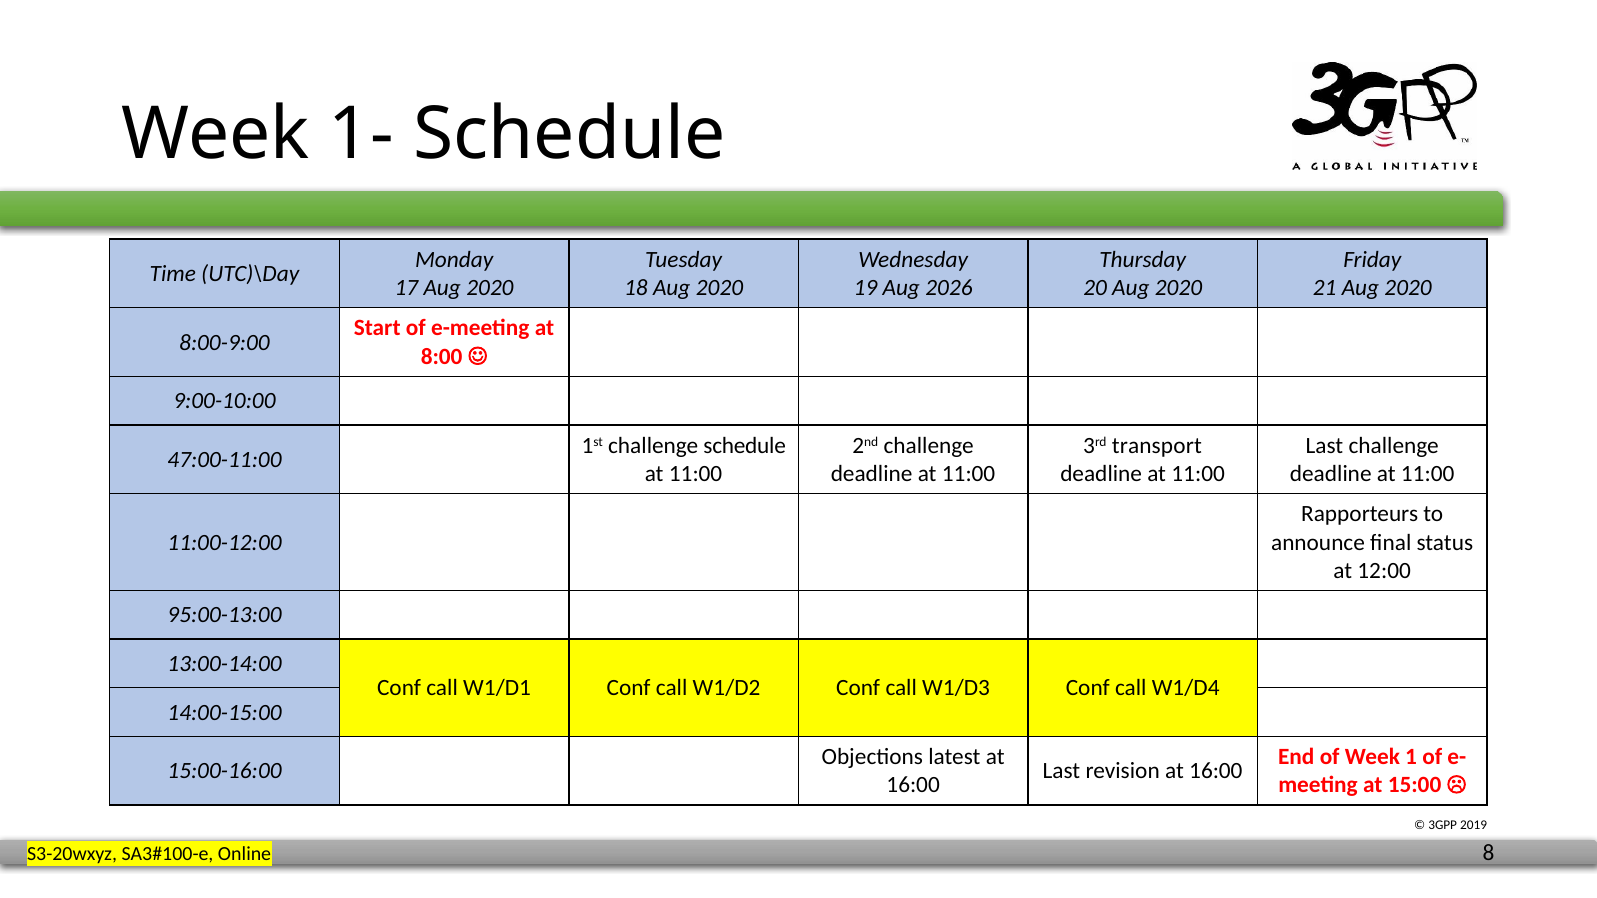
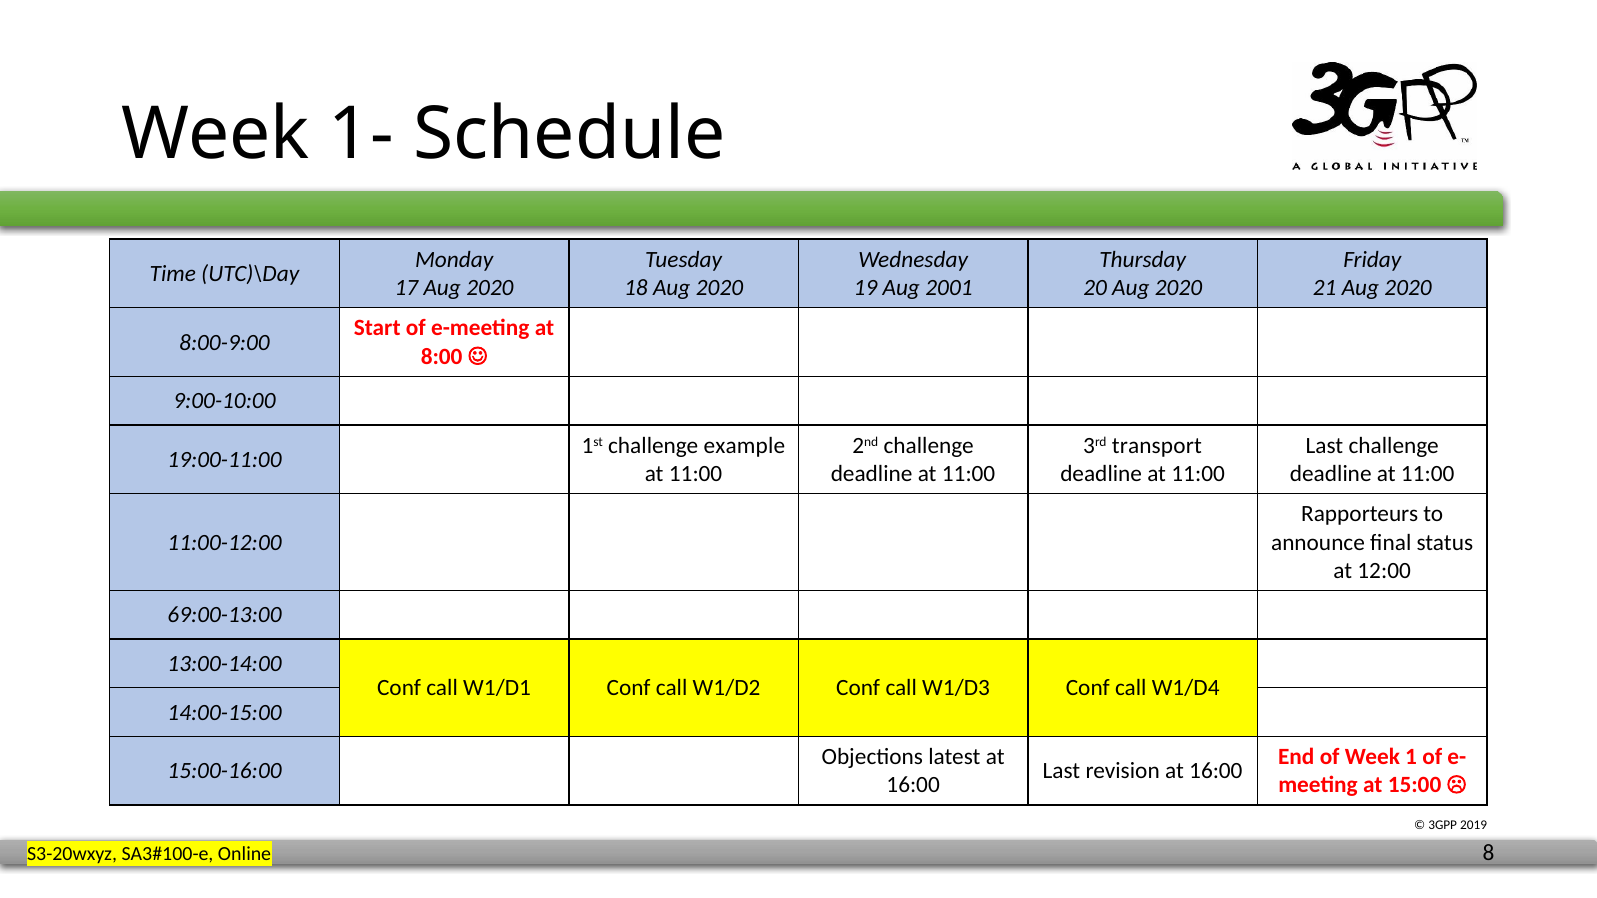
2026: 2026 -> 2001 (949, 288)
challenge schedule: schedule -> example (744, 446)
47:00-11:00: 47:00-11:00 -> 19:00-11:00 (225, 460)
95:00-13:00: 95:00-13:00 -> 69:00-13:00 (225, 615)
